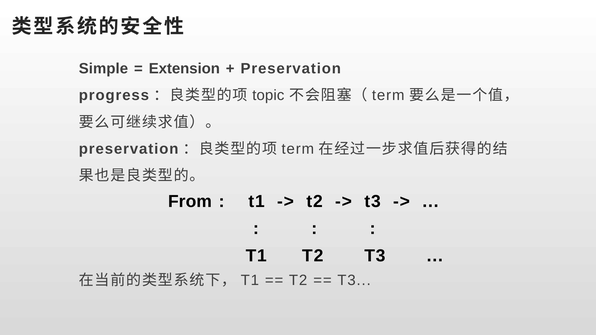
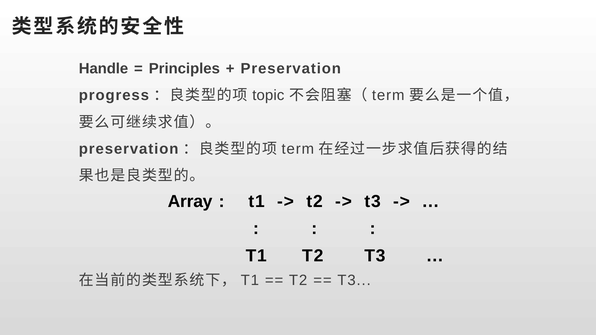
Simple: Simple -> Handle (103, 69)
Extension: Extension -> Principles (184, 69)
From: From -> Array (190, 202)
